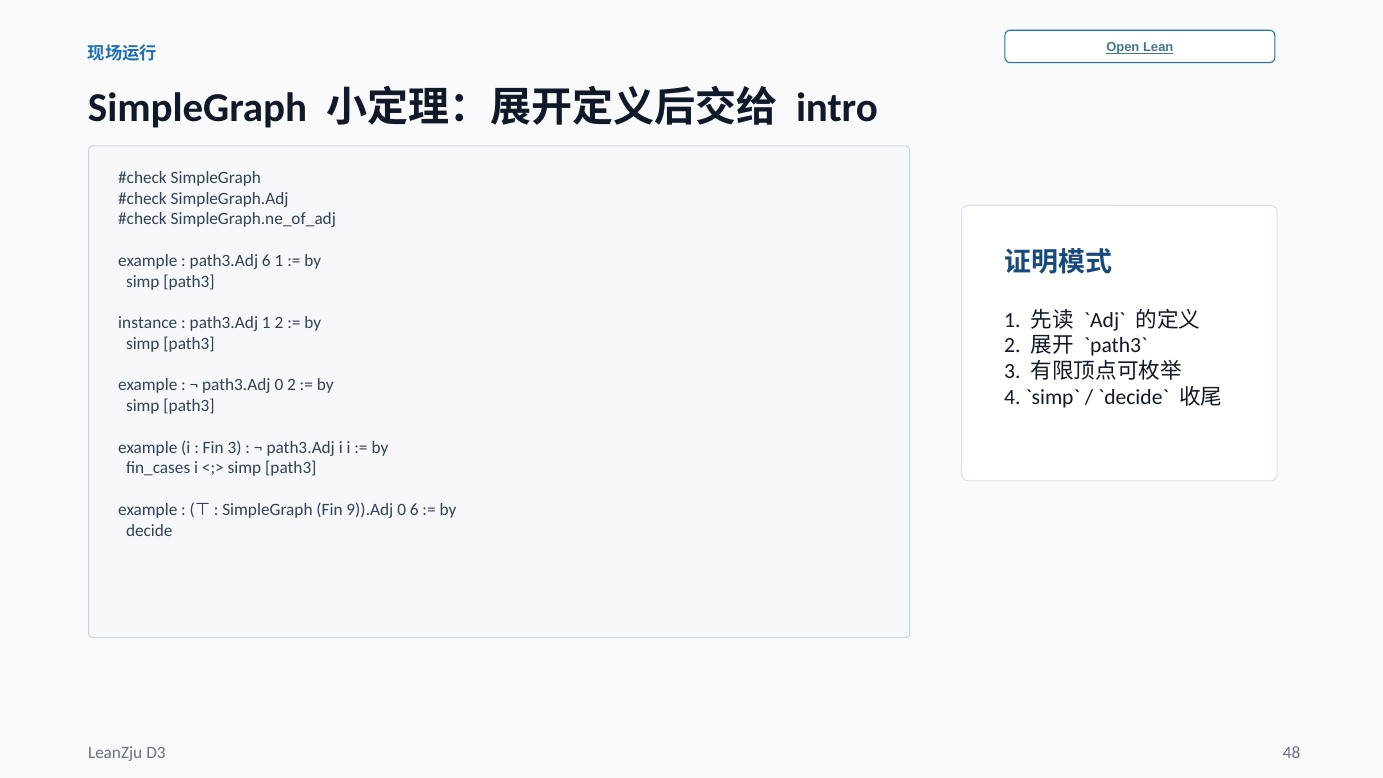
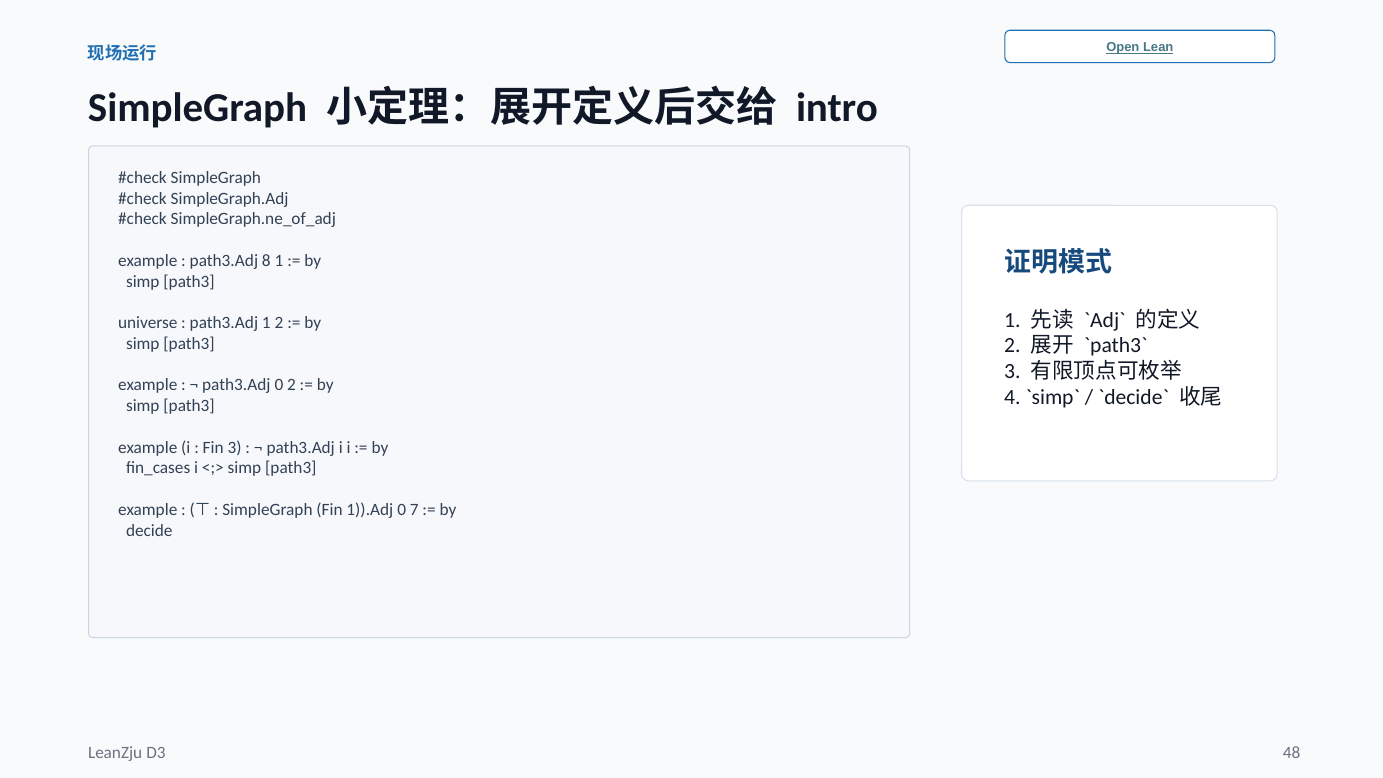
path3.Adj 6: 6 -> 8 (266, 261)
instance: instance -> universe (148, 323)
9)).Adj: 9)).Adj -> 1)).Adj (370, 510)
0 6: 6 -> 7 (414, 510)
